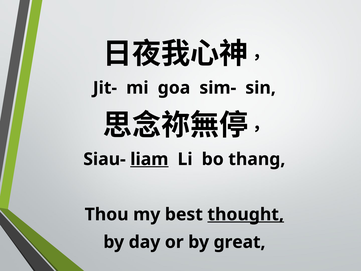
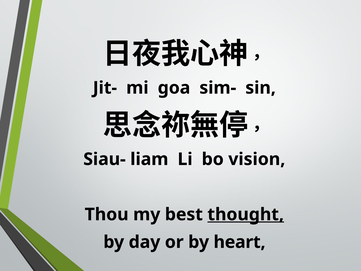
liam underline: present -> none (149, 159)
thang: thang -> vision (257, 159)
great: great -> heart (240, 242)
